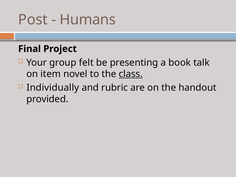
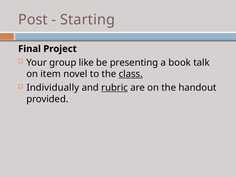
Humans: Humans -> Starting (88, 20)
felt: felt -> like (86, 63)
rubric underline: none -> present (115, 88)
